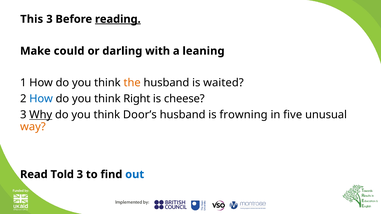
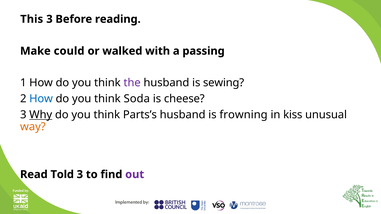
reading underline: present -> none (118, 19)
darling: darling -> walked (122, 51)
leaning: leaning -> passing (204, 51)
the colour: orange -> purple (132, 83)
waited: waited -> sewing (224, 83)
Right: Right -> Soda (137, 99)
Door’s: Door’s -> Parts’s (140, 115)
five: five -> kiss (293, 115)
out colour: blue -> purple (135, 175)
